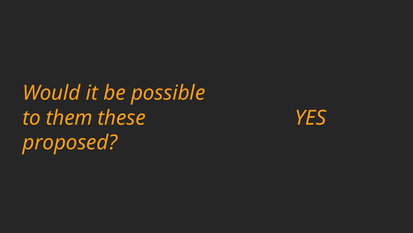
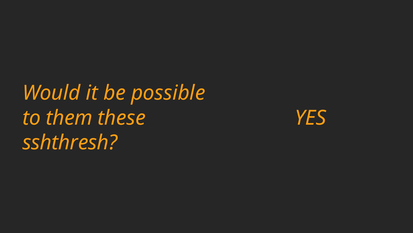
proposed: proposed -> sshthresh (70, 142)
